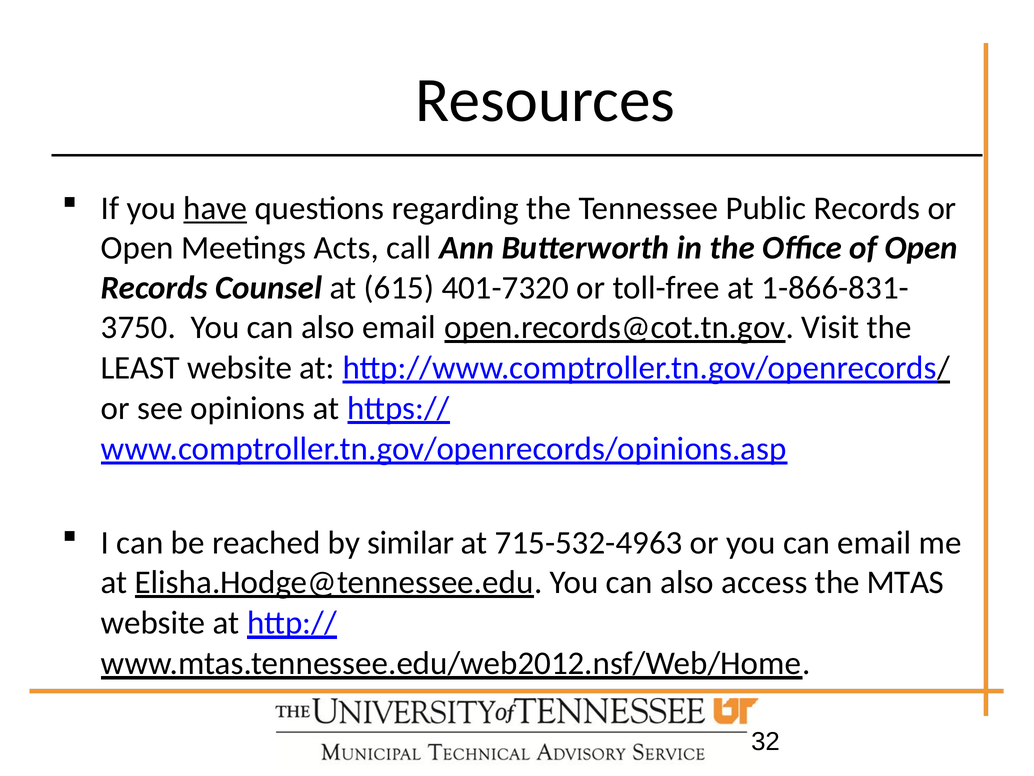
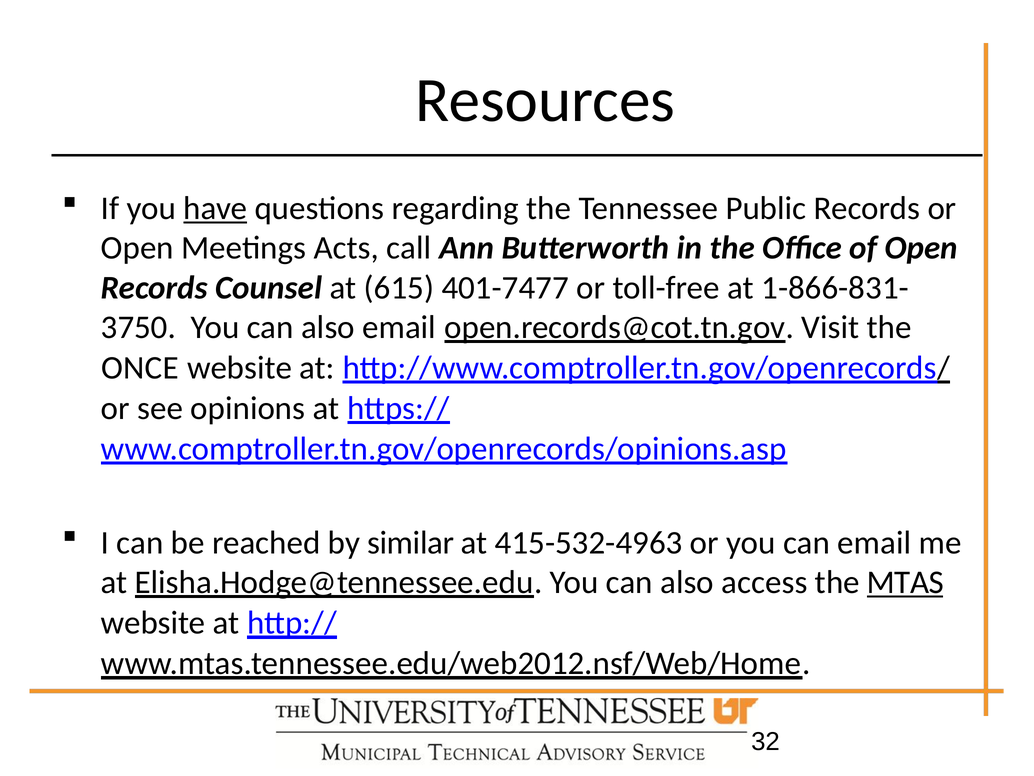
401-7320: 401-7320 -> 401-7477 (505, 287)
LEAST: LEAST -> ONCE (140, 368)
715-532-4963: 715-532-4963 -> 415-532-4963 (589, 542)
MTAS underline: none -> present (905, 582)
